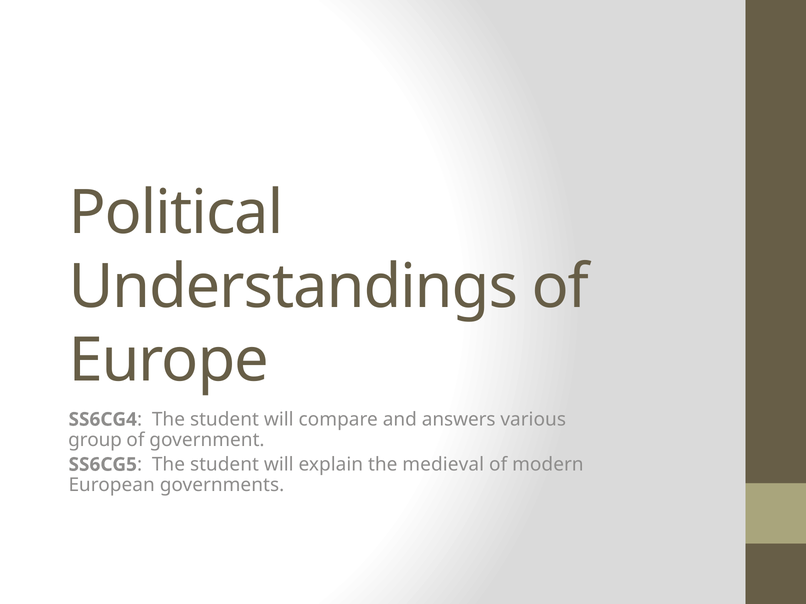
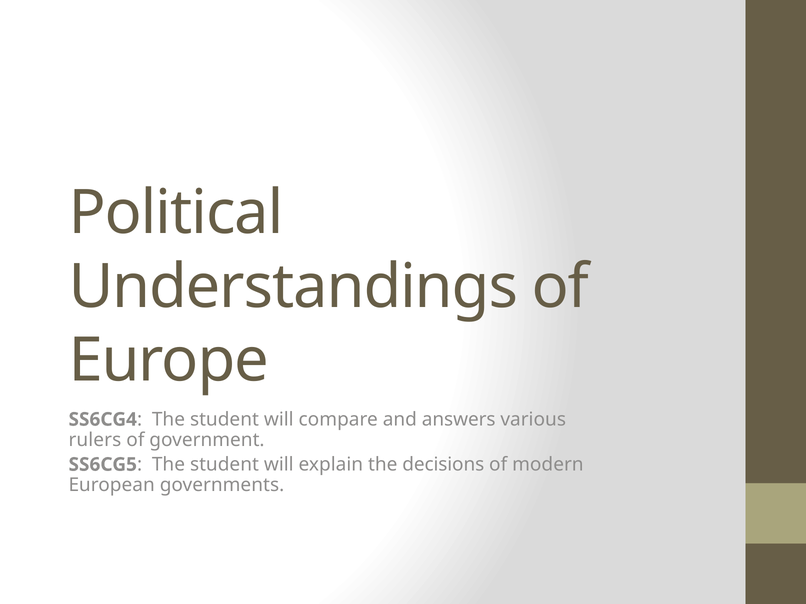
group: group -> rulers (95, 440)
medieval: medieval -> decisions (443, 465)
